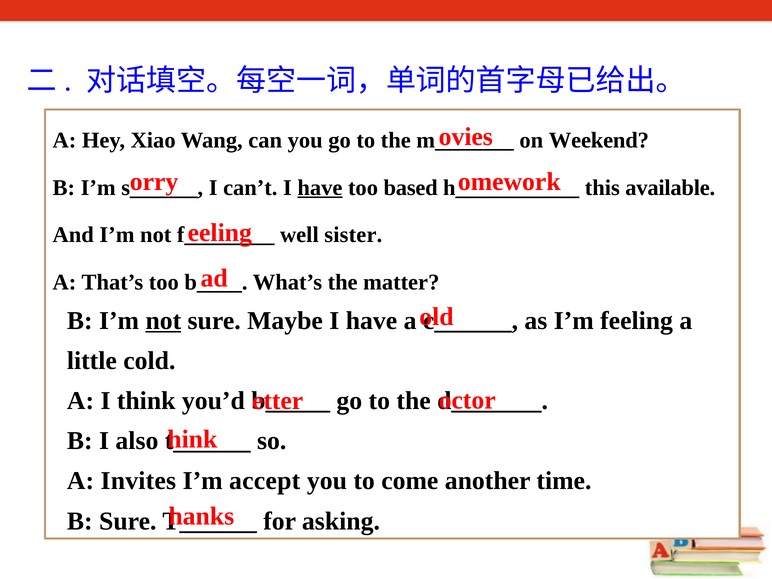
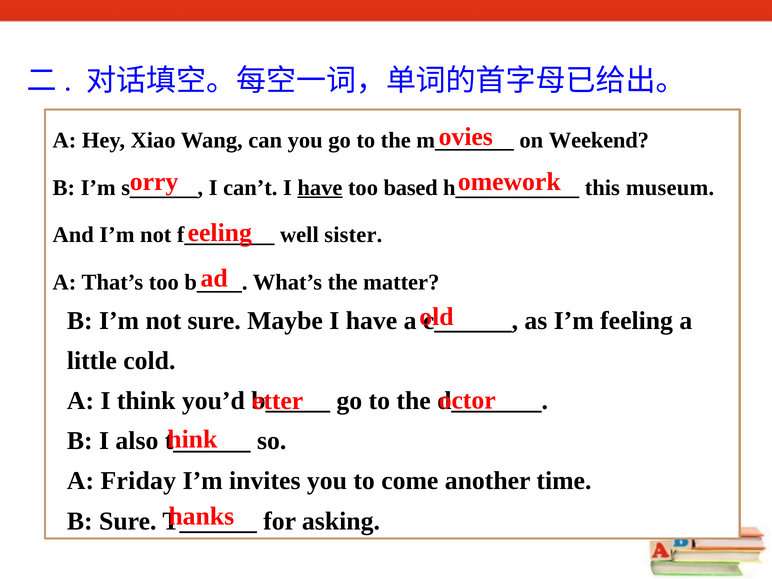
available: available -> museum (670, 188)
not underline: present -> none (163, 321)
Invites: Invites -> Friday (138, 481)
accept: accept -> invites (265, 481)
